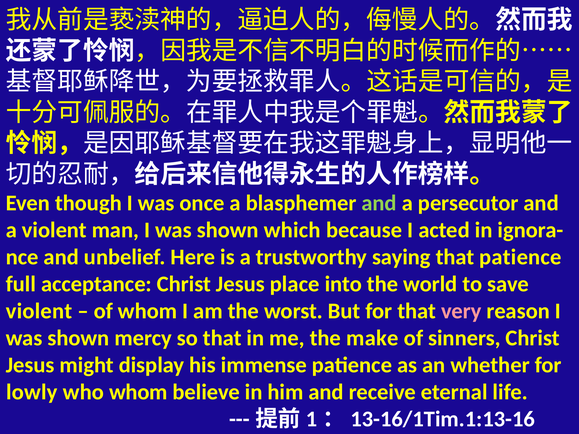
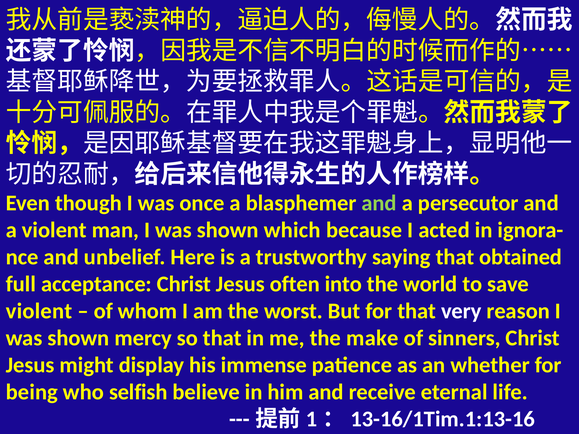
that patience: patience -> obtained (521, 257)
place: place -> often (295, 284)
very colour: pink -> white (461, 311)
lowly: lowly -> being (32, 392)
who whom: whom -> selfish (138, 392)
